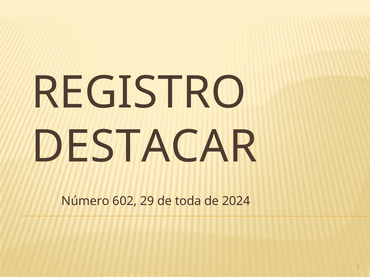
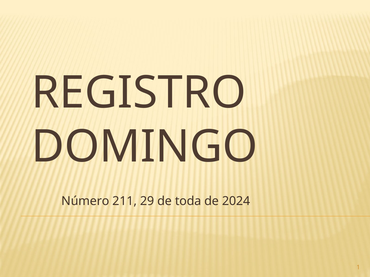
DESTACAR: DESTACAR -> DOMINGO (145, 147)
602: 602 -> 211 (125, 201)
